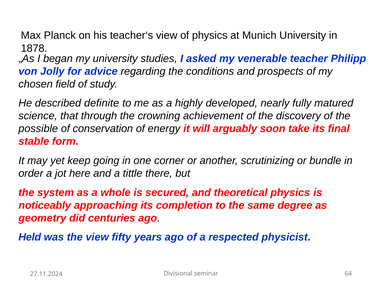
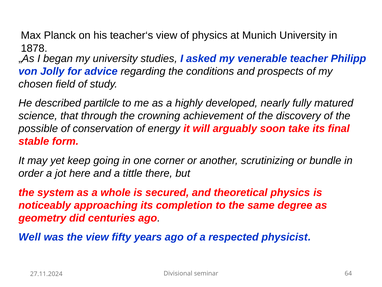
definite: definite -> partilcle (102, 103)
Held: Held -> Well (30, 237)
